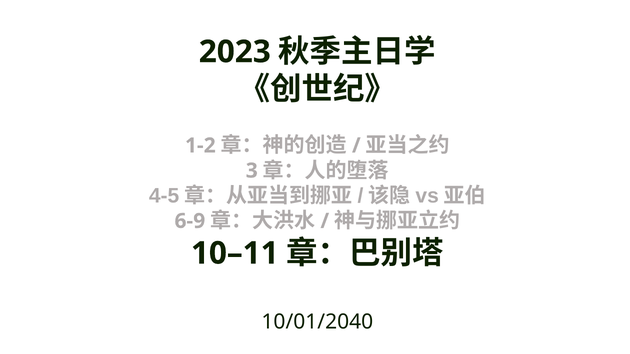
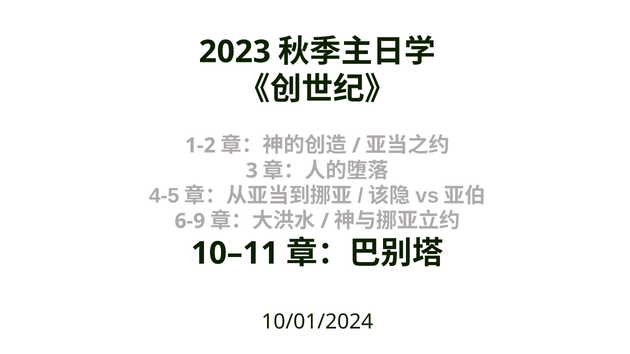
10/01/2040: 10/01/2040 -> 10/01/2024 (317, 322)
